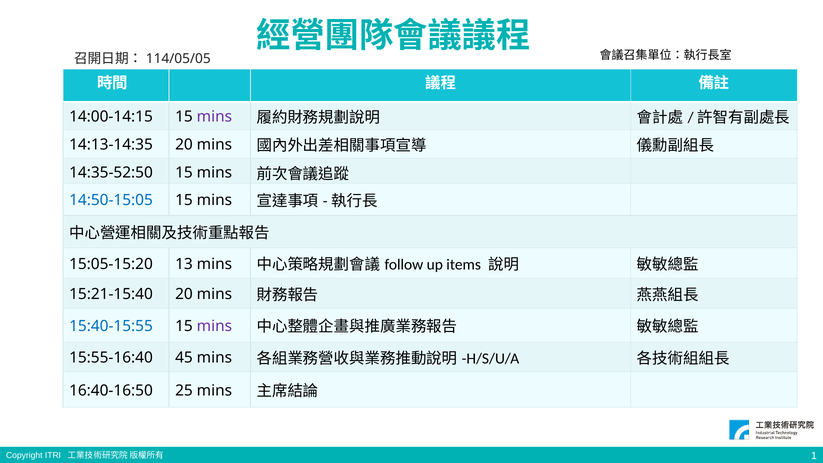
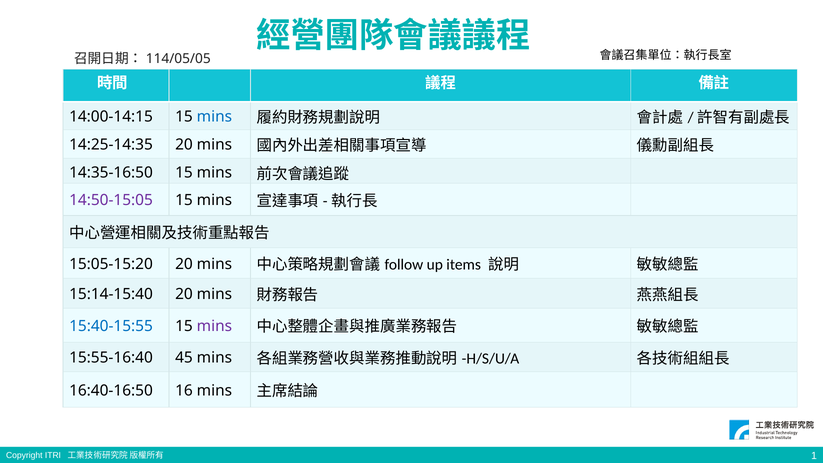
mins colour: purple -> blue (214, 116)
14:13-14:35: 14:13-14:35 -> 14:25-14:35 (111, 145)
14:35-52:50: 14:35-52:50 -> 14:35-16:50 (111, 173)
14:50-15:05 colour: blue -> purple (111, 200)
15:05-15:20 13: 13 -> 20 (184, 264)
15:21-15:40: 15:21-15:40 -> 15:14-15:40 (111, 294)
25: 25 -> 16 (184, 390)
